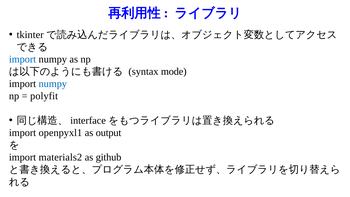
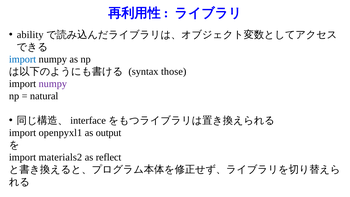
tkinter: tkinter -> ability (30, 35)
mode: mode -> those (174, 71)
numpy colour: blue -> purple (53, 84)
polyfit: polyfit -> natural (44, 96)
github: github -> reflect (109, 157)
